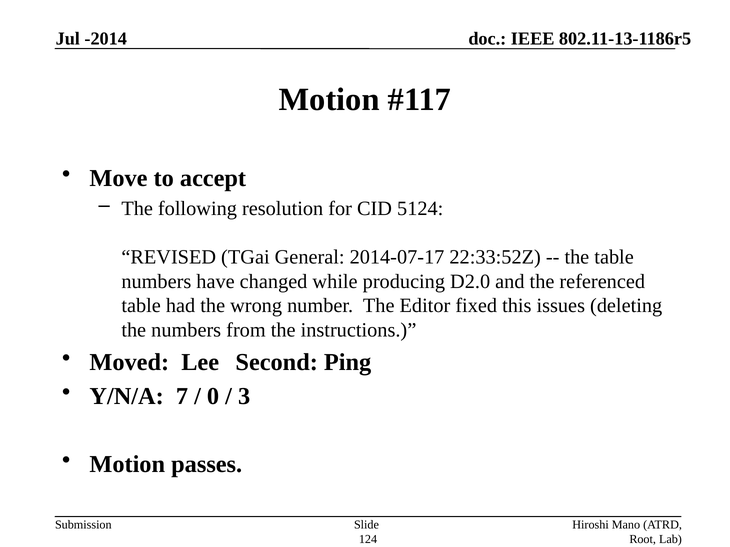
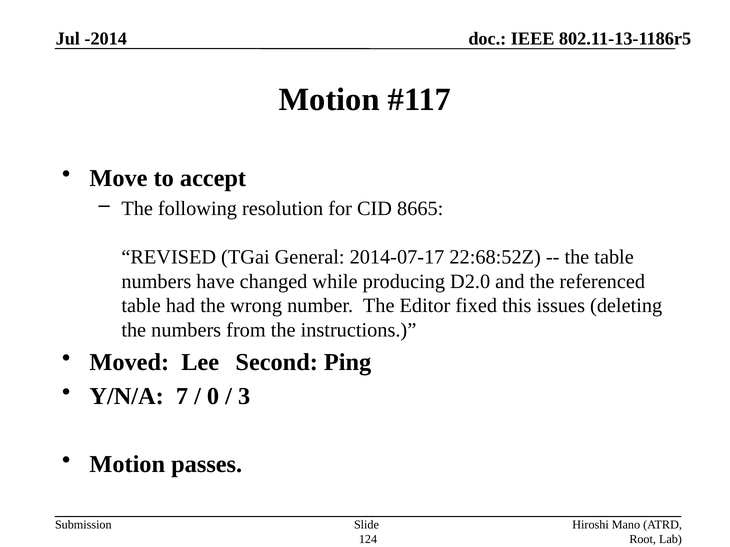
5124: 5124 -> 8665 (420, 209)
22:33:52Z: 22:33:52Z -> 22:68:52Z (495, 257)
